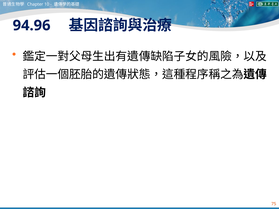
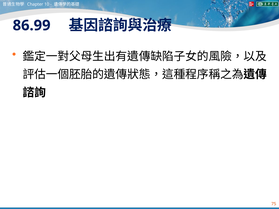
94.96: 94.96 -> 86.99 (32, 25)
